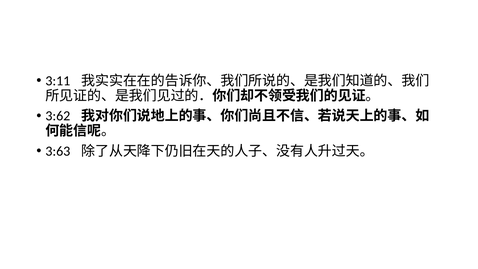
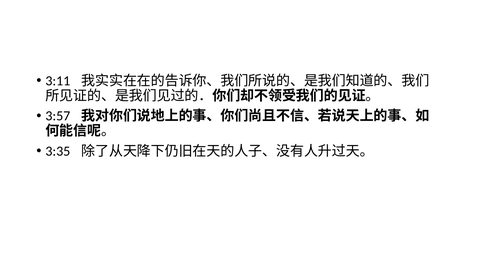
3:62: 3:62 -> 3:57 (58, 116)
3:63: 3:63 -> 3:35 (58, 151)
